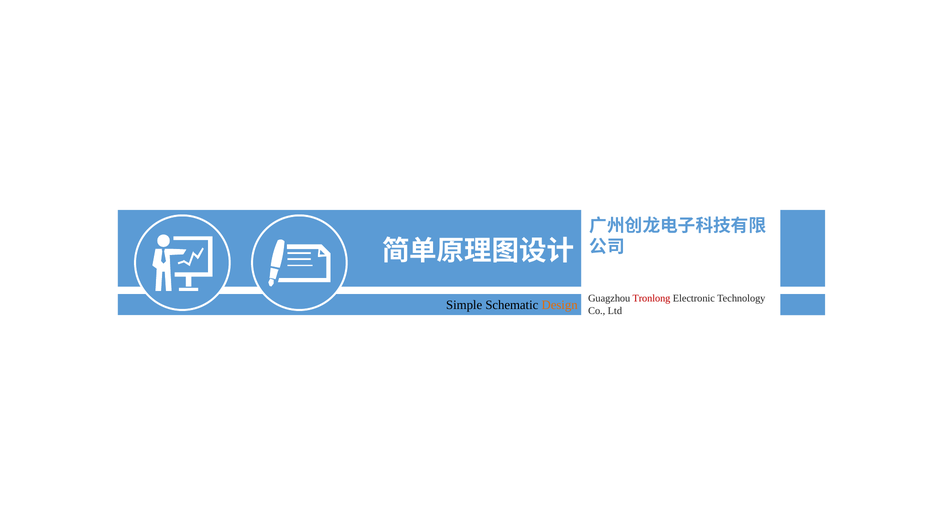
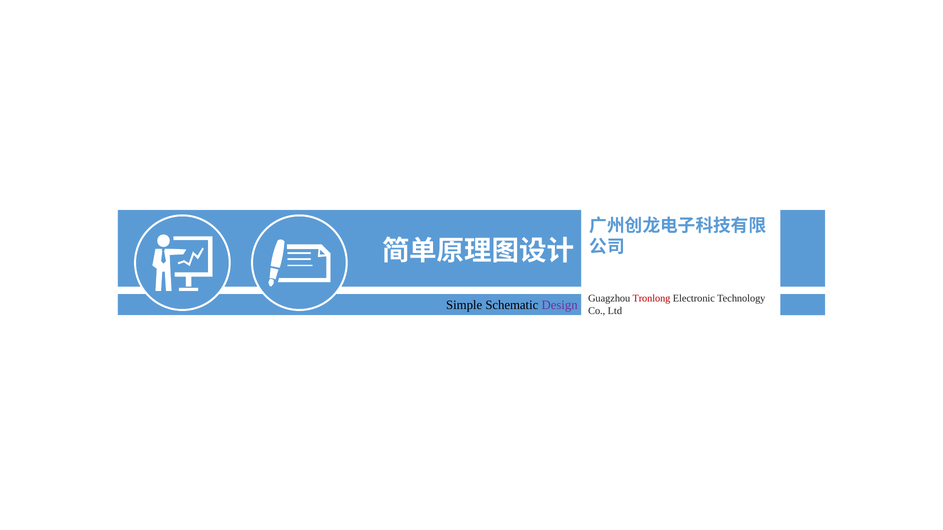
Design colour: orange -> purple (560, 305)
